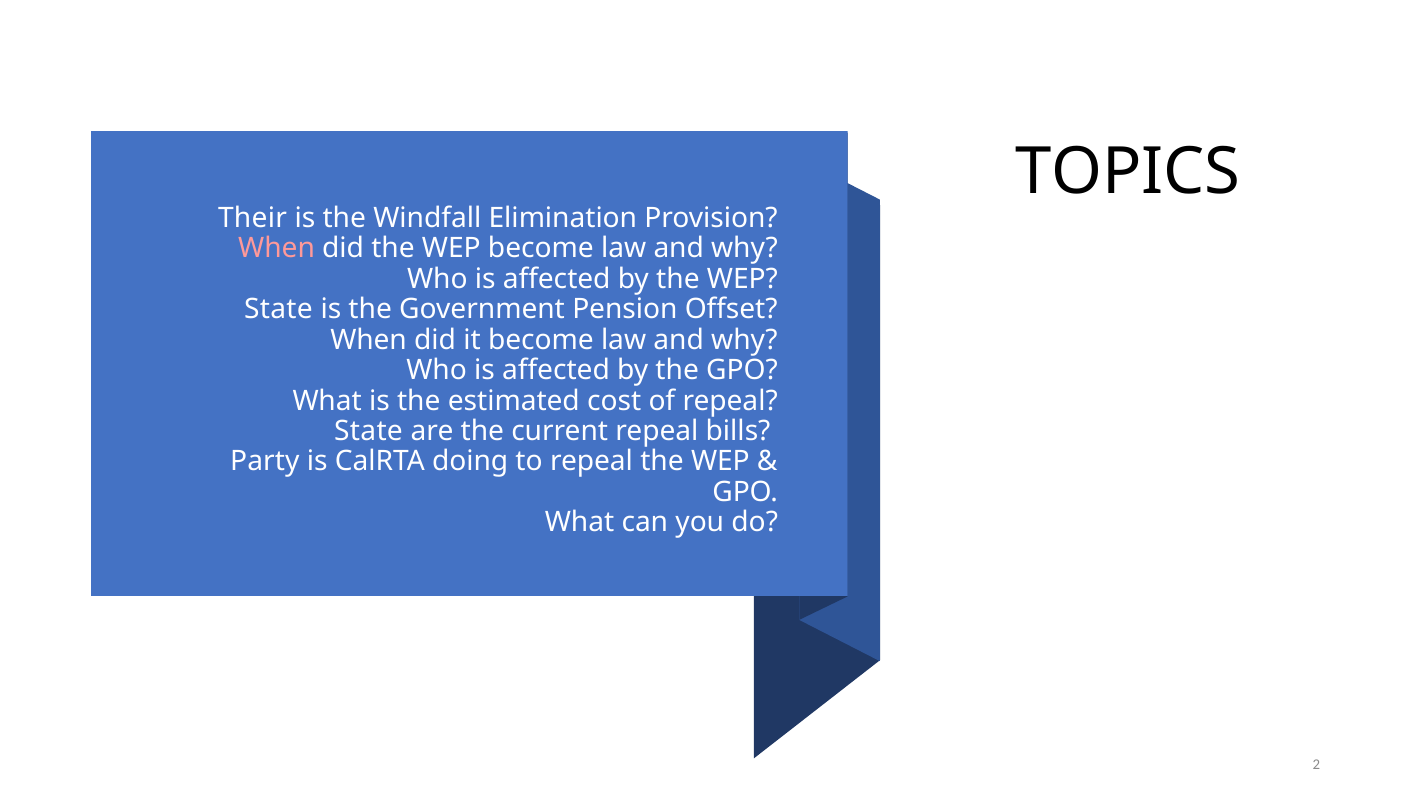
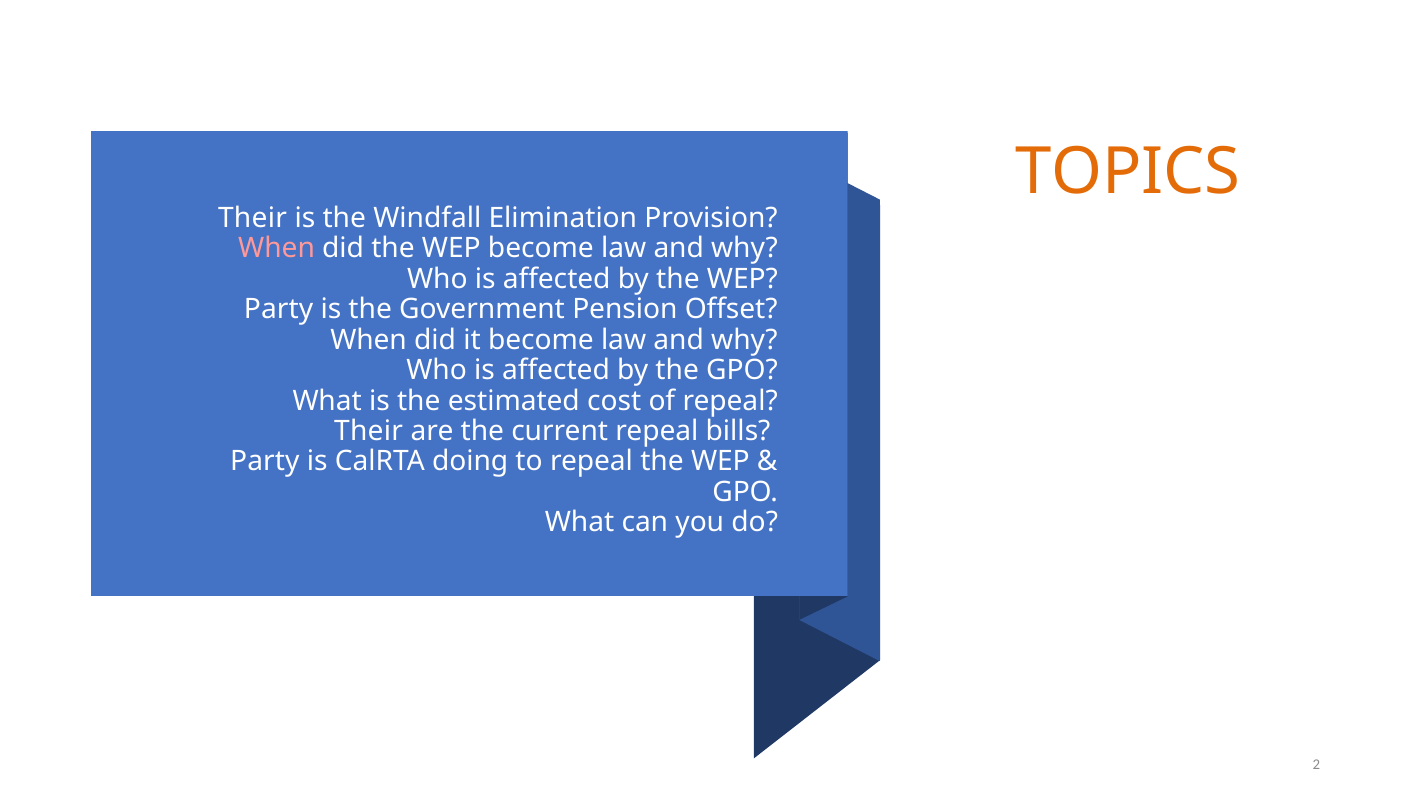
TOPICS colour: black -> orange (1128, 172)
State: State -> Party (279, 309)
State: State -> Their (369, 431)
